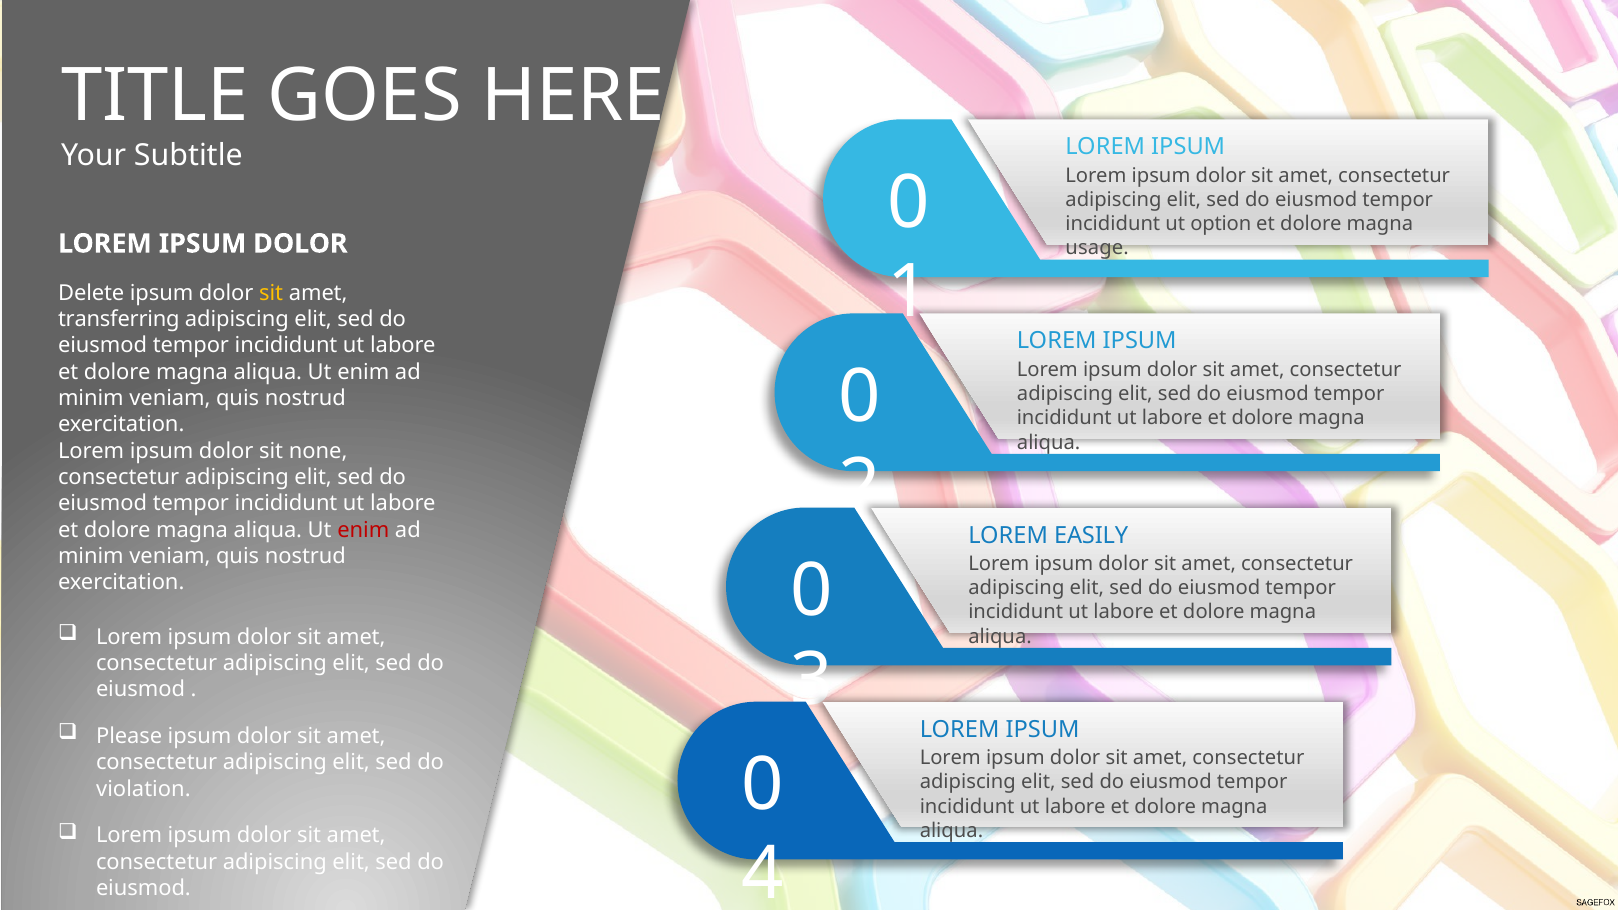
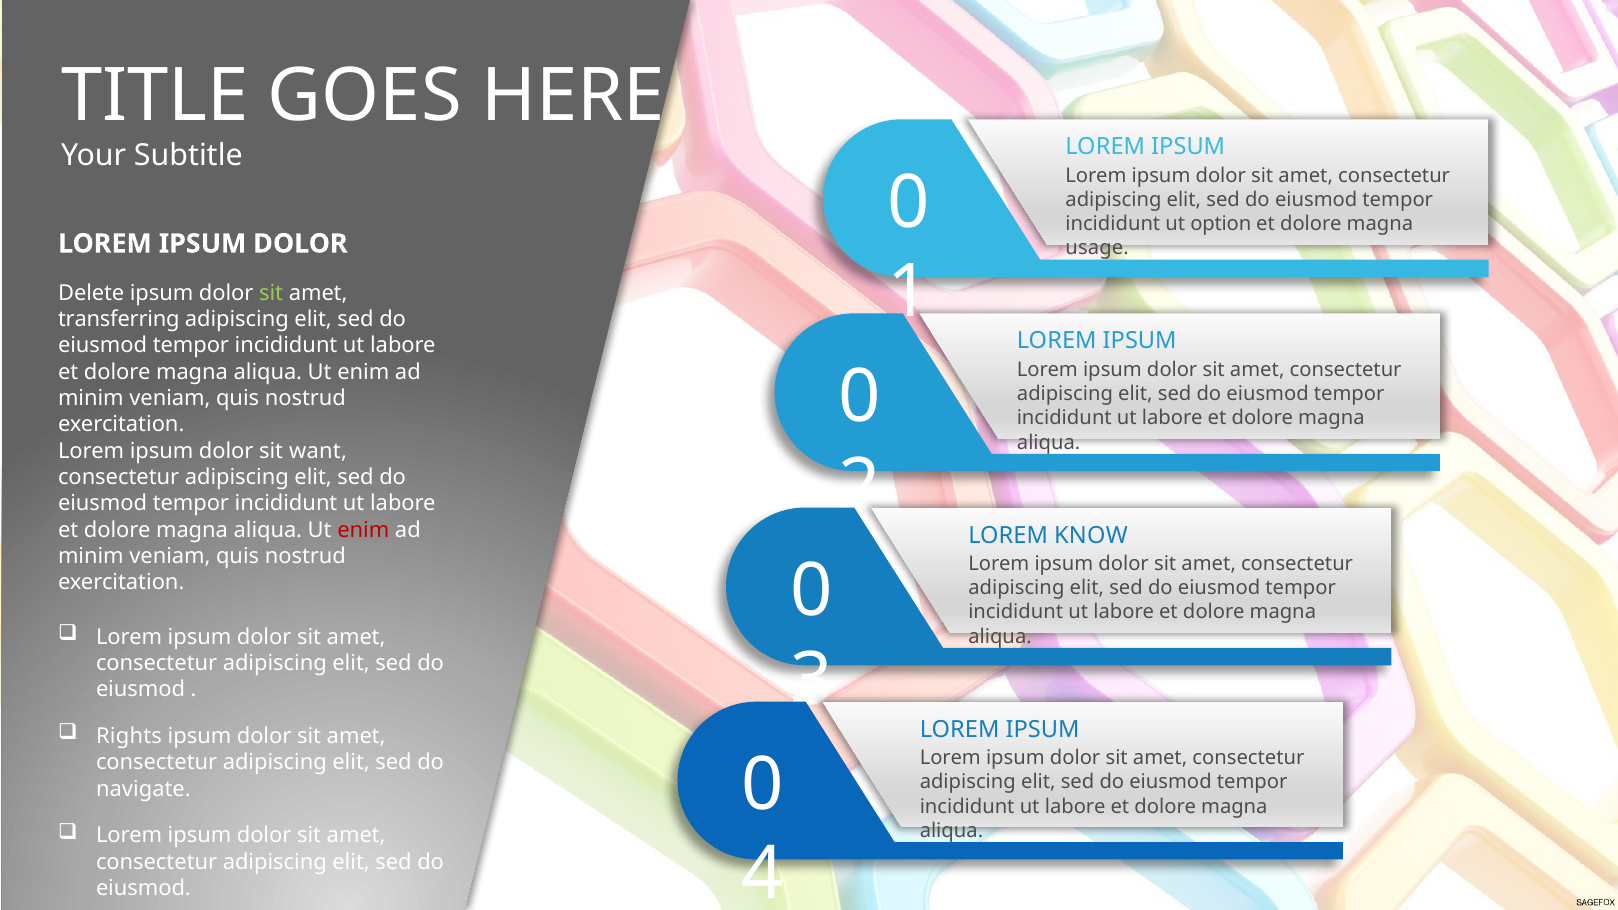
sit colour: yellow -> light green (271, 293)
none: none -> want (318, 451)
EASILY: EASILY -> KNOW (1091, 535)
Please: Please -> Rights (129, 736)
violation: violation -> navigate (143, 789)
